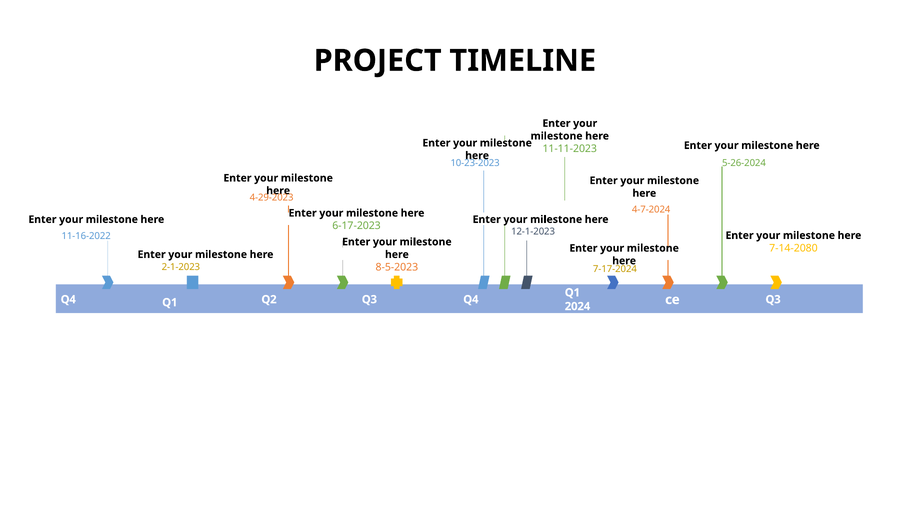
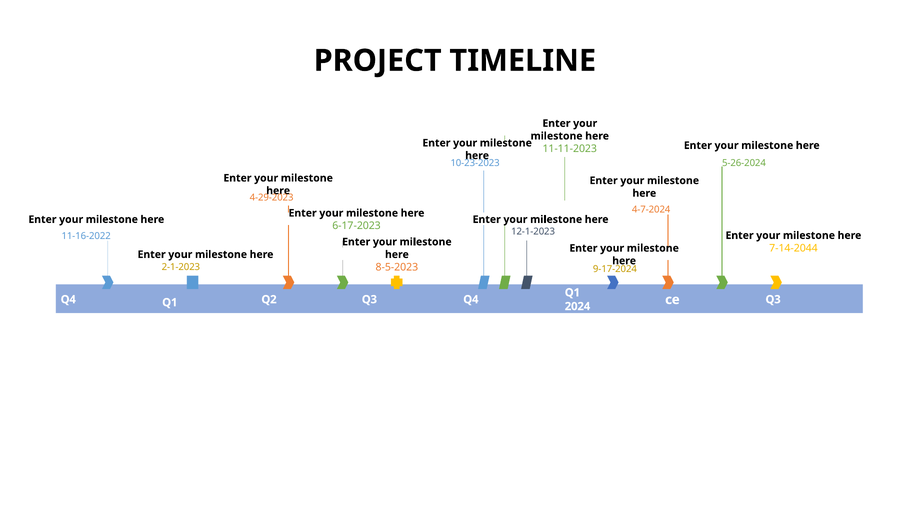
7-14-2080: 7-14-2080 -> 7-14-2044 (793, 248)
7-17-2024: 7-17-2024 -> 9-17-2024 (615, 269)
